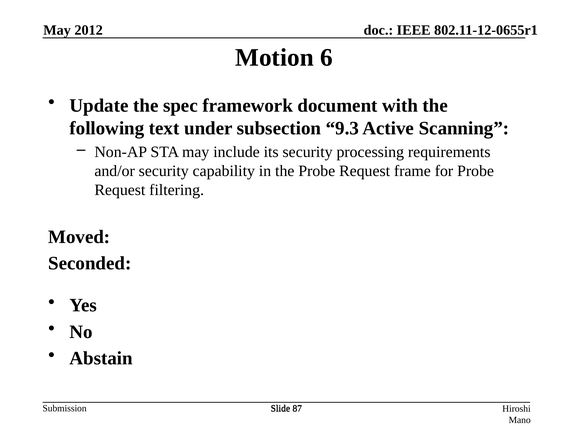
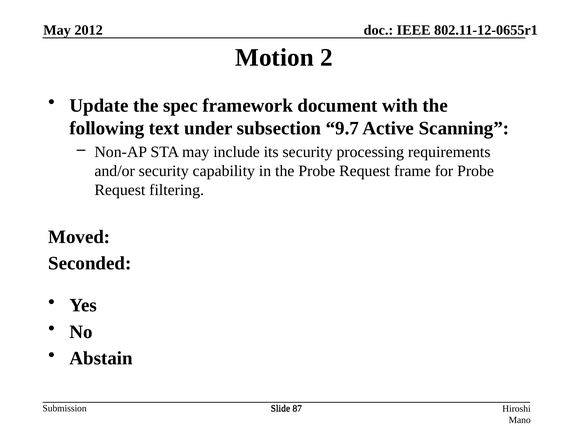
6: 6 -> 2 (326, 58)
9.3: 9.3 -> 9.7 (342, 128)
